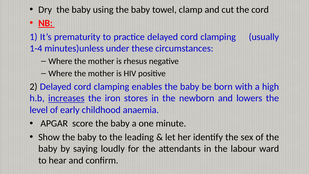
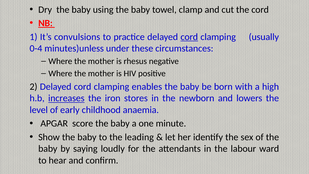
prematurity: prematurity -> convulsions (77, 37)
cord underline: none -> present (189, 37)
1-4: 1-4 -> 0-4 (36, 48)
